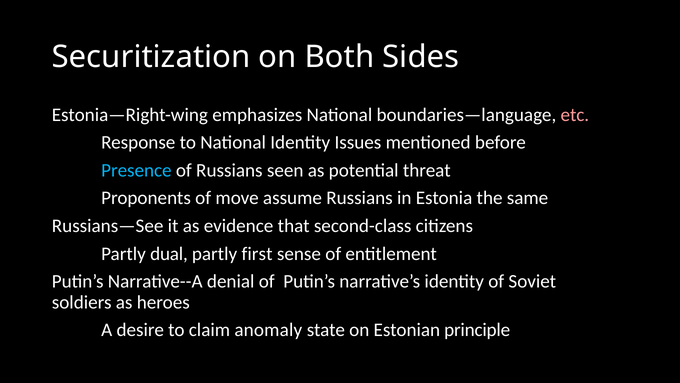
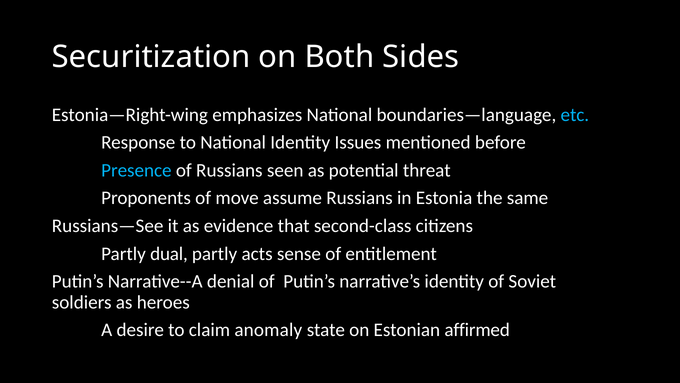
etc colour: pink -> light blue (575, 115)
first: first -> acts (257, 253)
principle: principle -> affirmed (477, 330)
